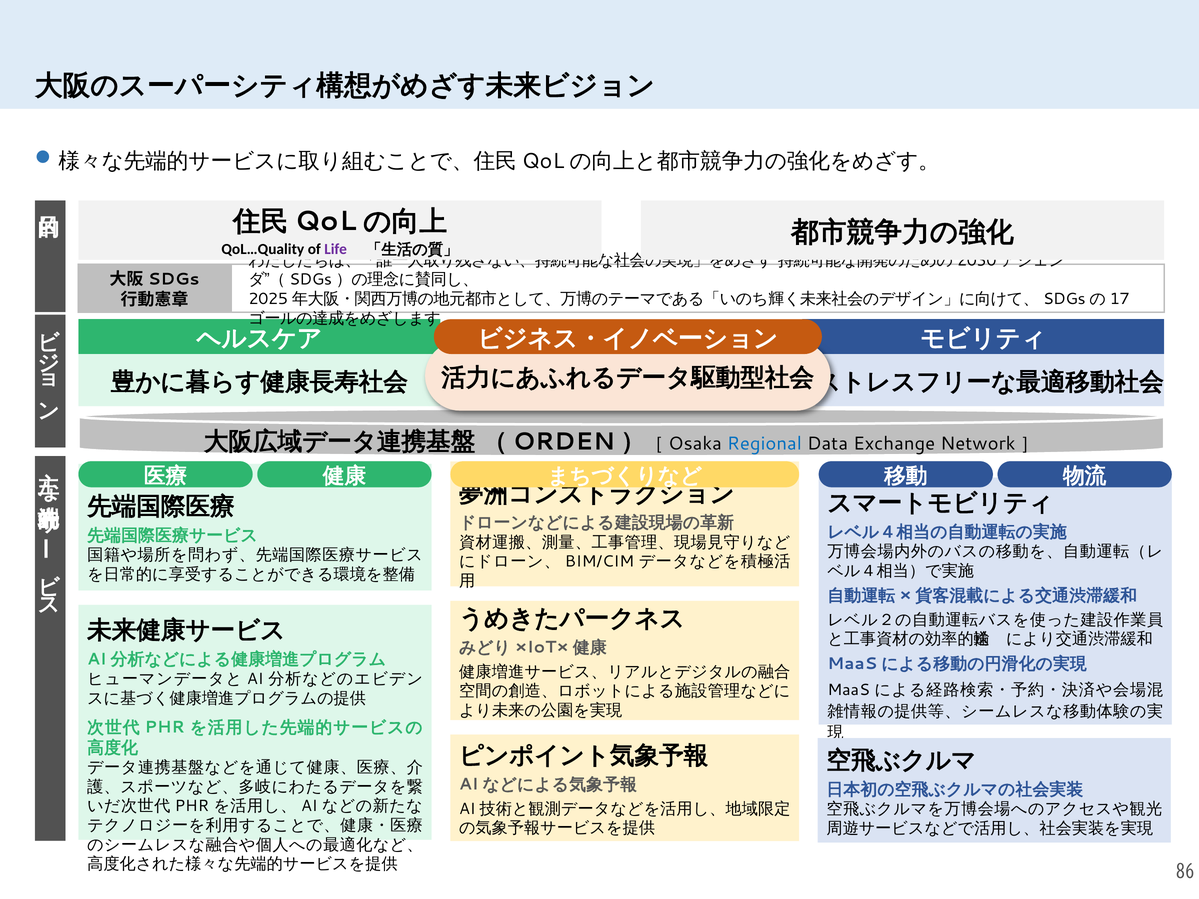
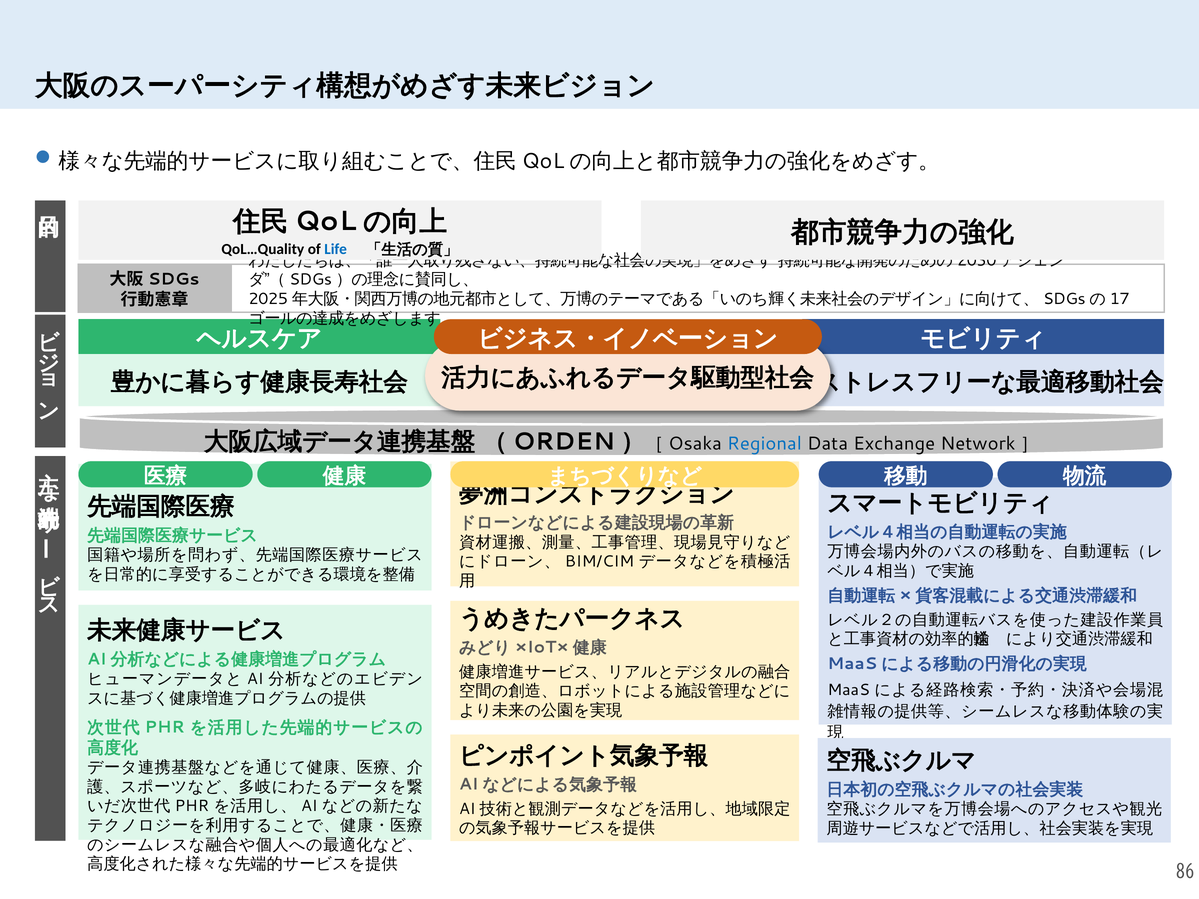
Life colour: purple -> blue (336, 249)
